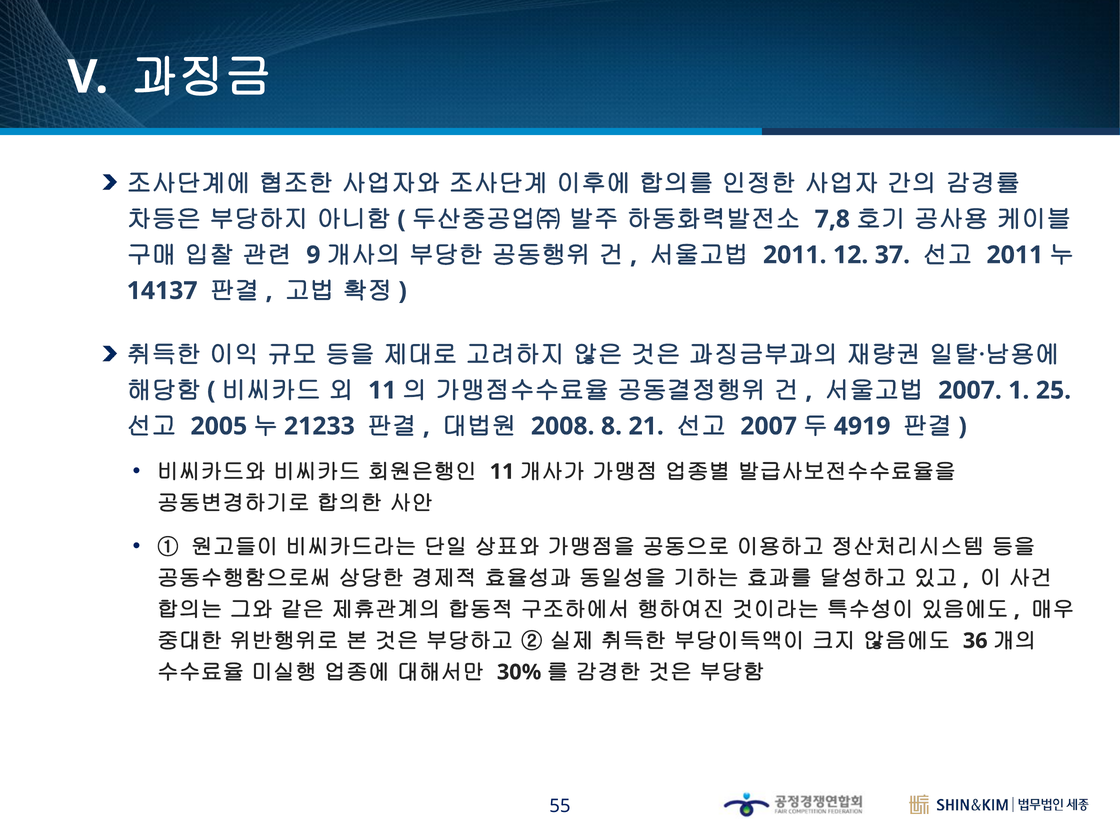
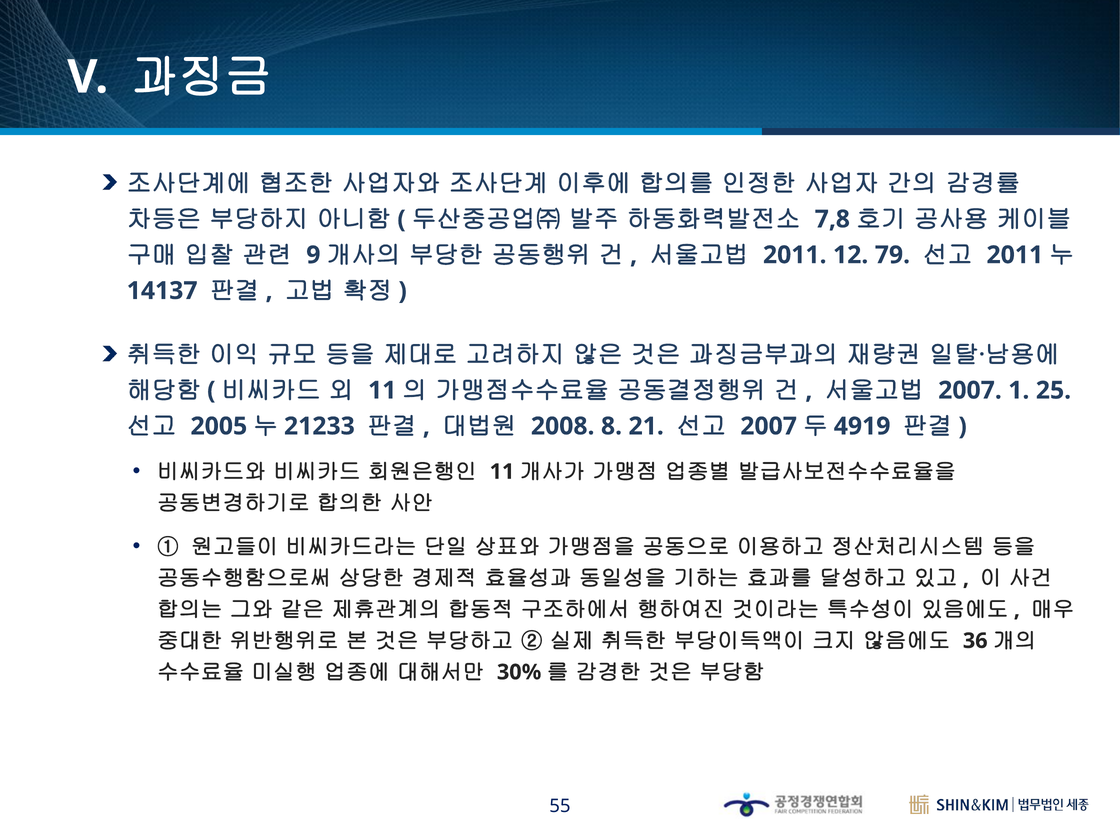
37: 37 -> 79 (892, 255)
